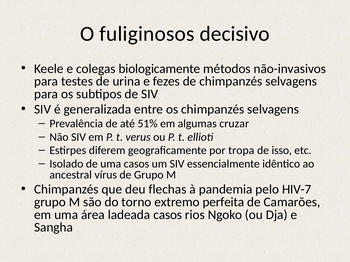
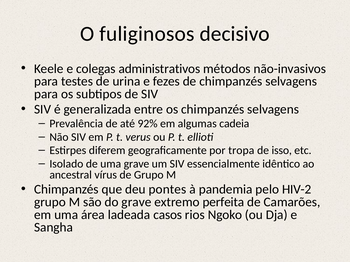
biologicamente: biologicamente -> administrativos (159, 69)
51%: 51% -> 92% (148, 124)
cruzar: cruzar -> cadeia (234, 124)
uma casos: casos -> grave (136, 164)
flechas: flechas -> pontes (167, 190)
HIV-7: HIV-7 -> HIV-2 (297, 190)
do torno: torno -> grave (136, 202)
